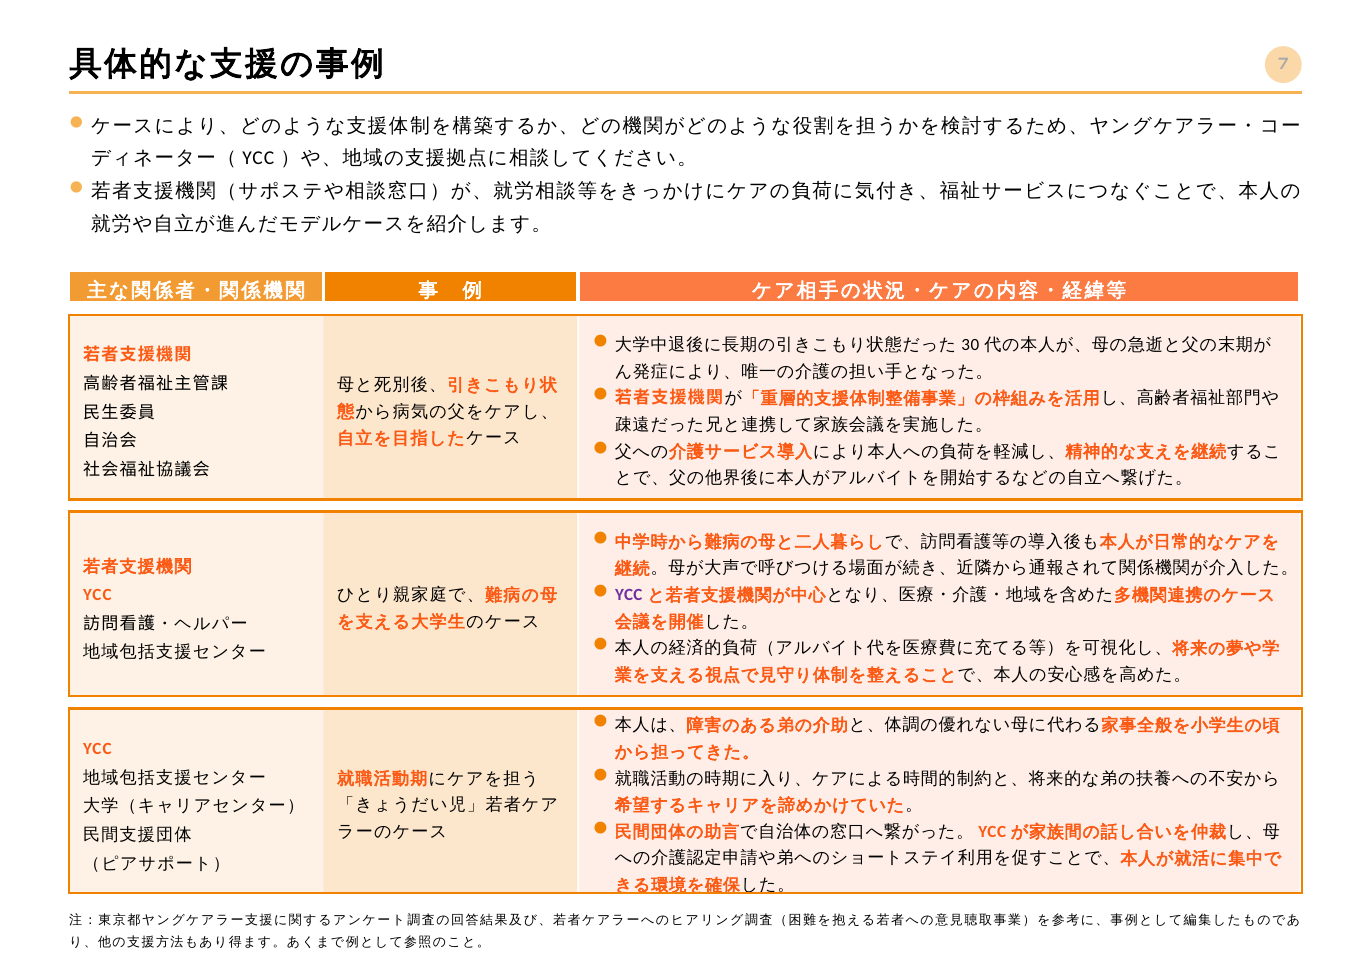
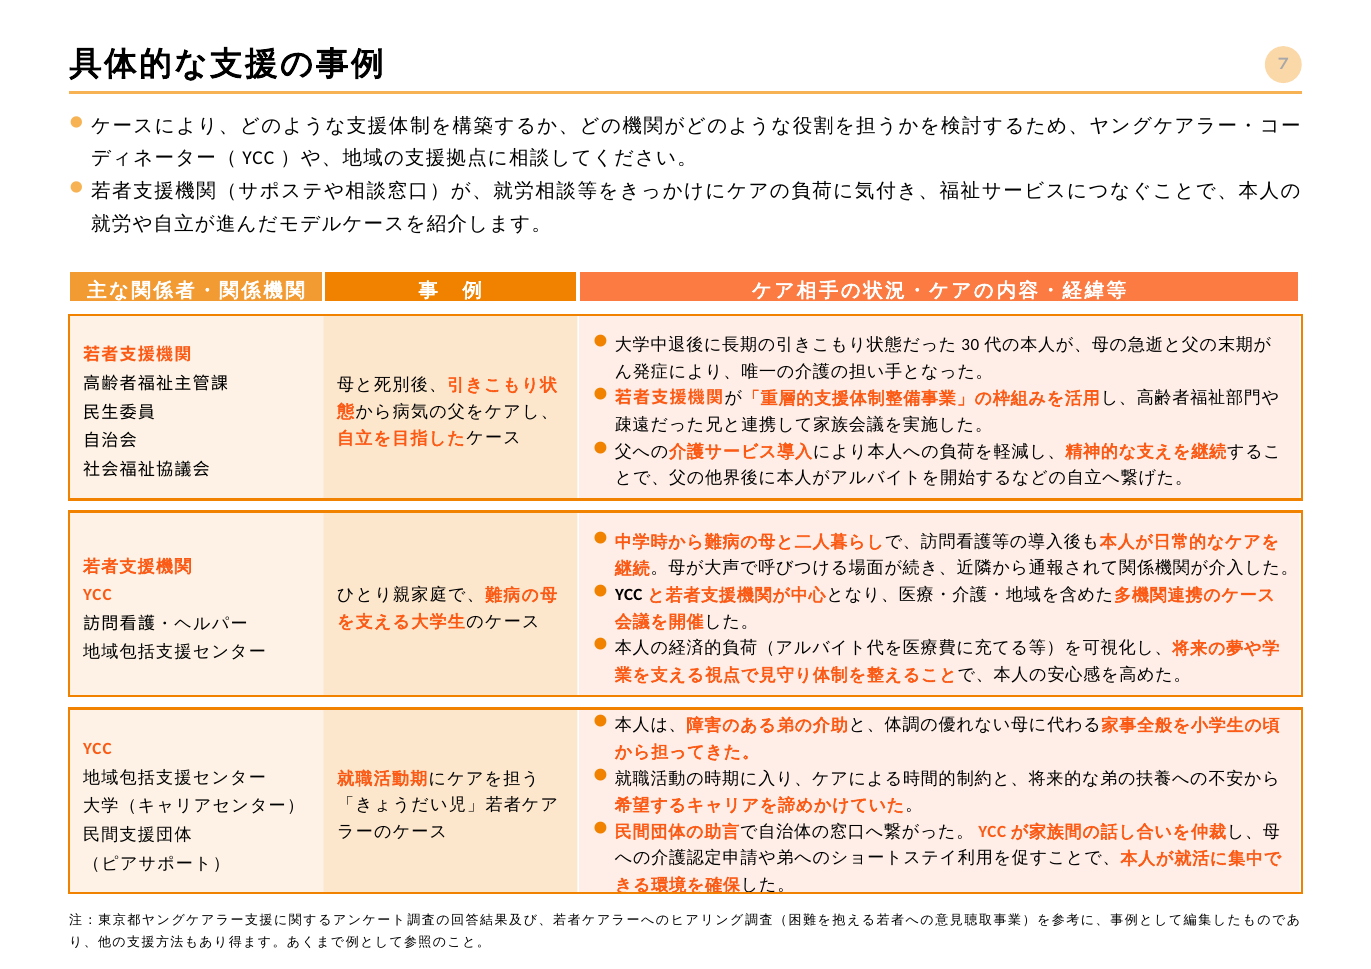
YCC colour: purple -> black (629, 595)
